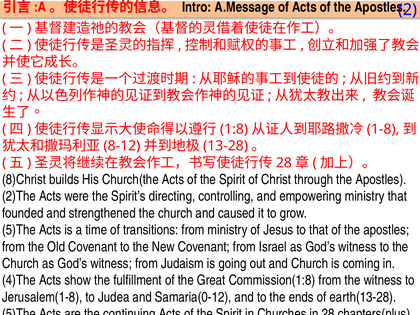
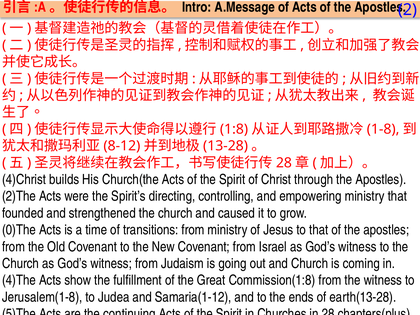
8)Christ: 8)Christ -> 4)Christ (24, 180)
5)The: 5)The -> 0)The (19, 230)
Samaria(0-12: Samaria(0-12 -> Samaria(1-12 (193, 297)
